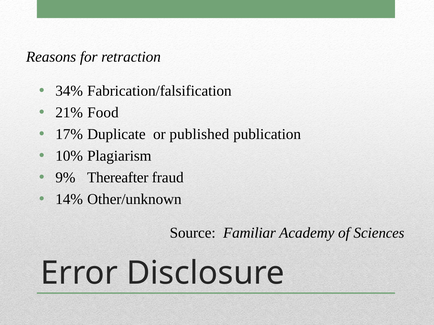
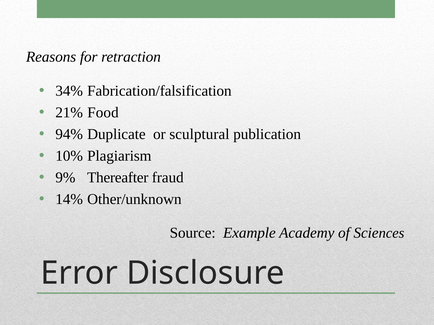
17%: 17% -> 94% (69, 134)
published: published -> sculptural (199, 134)
Familiar: Familiar -> Example (249, 233)
